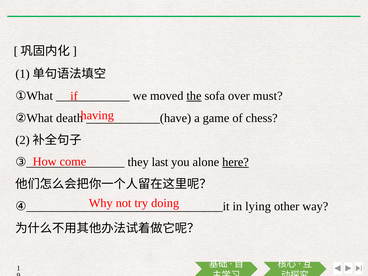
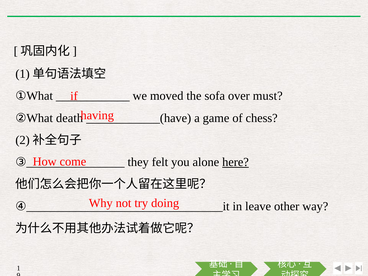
the underline: present -> none (194, 96)
last: last -> felt (160, 162)
lying: lying -> leave (258, 206)
